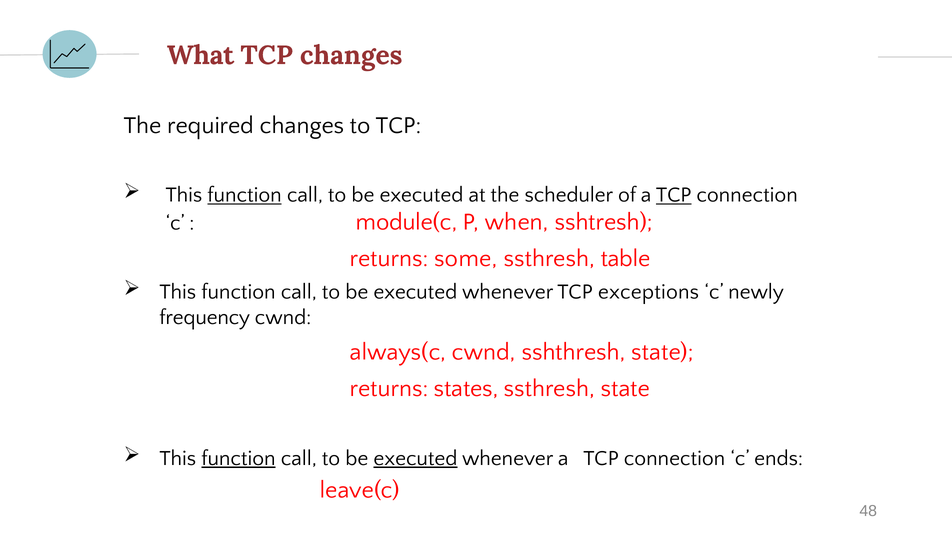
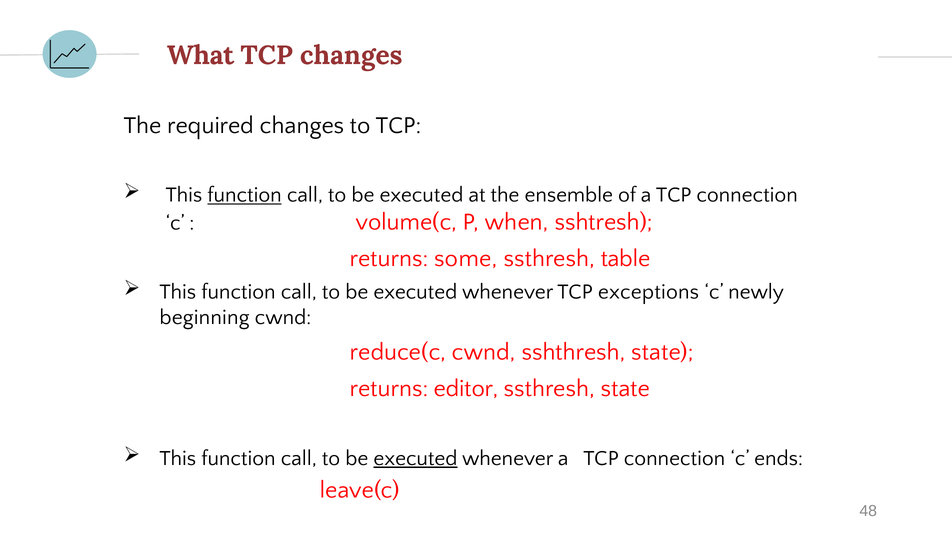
scheduler: scheduler -> ensemble (569, 195)
TCP underline: present -> none (674, 195)
module(c: module(c -> volume(c (407, 222)
frequency: frequency -> beginning (204, 317)
always(c: always(c -> reduce(c (398, 352)
states: states -> editor (466, 389)
function underline: present -> none (238, 459)
